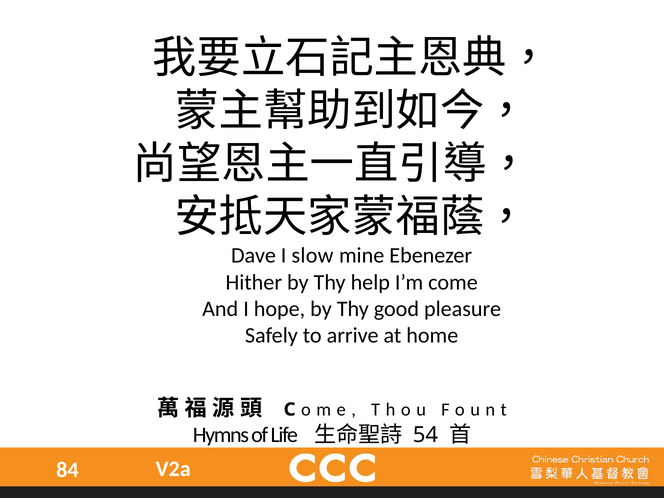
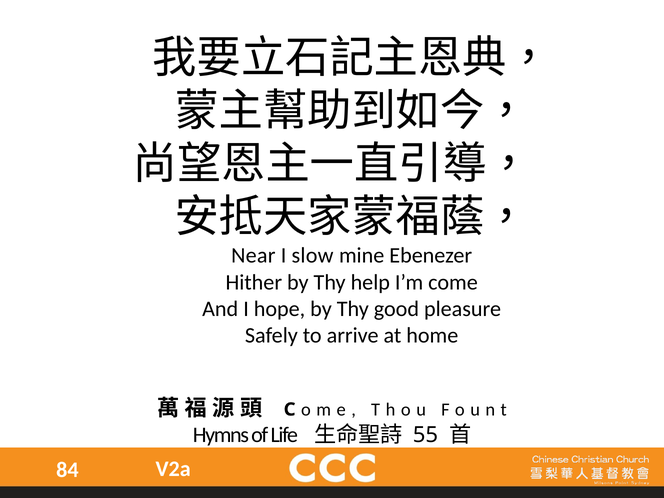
Dave: Dave -> Near (253, 256)
54: 54 -> 55 (425, 435)
